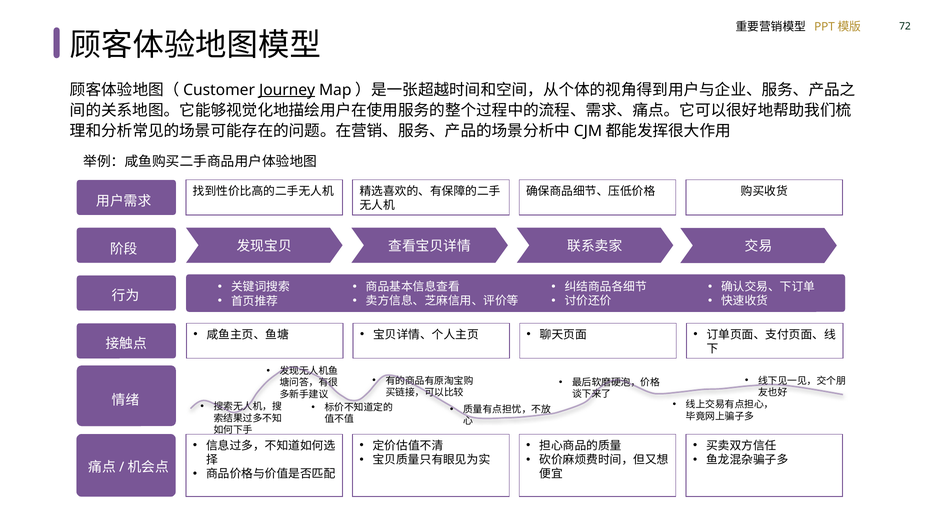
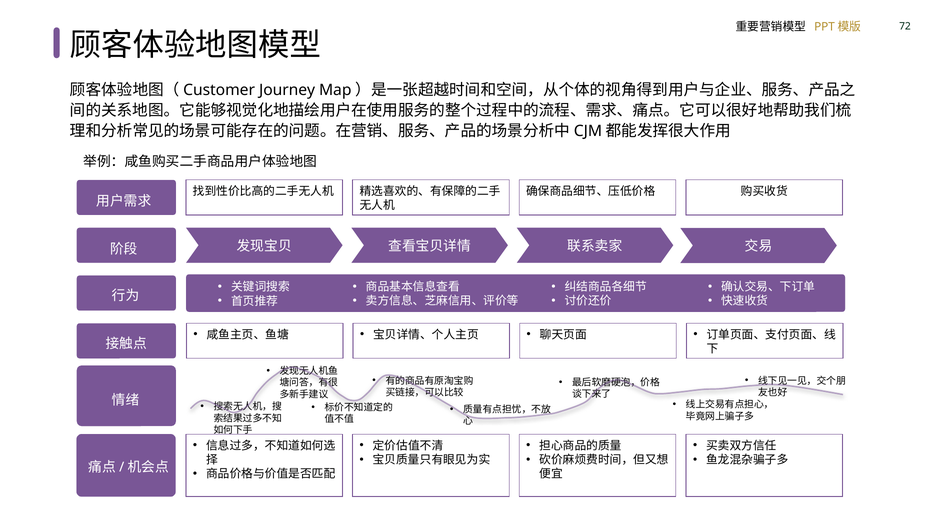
Journey underline: present -> none (287, 90)
